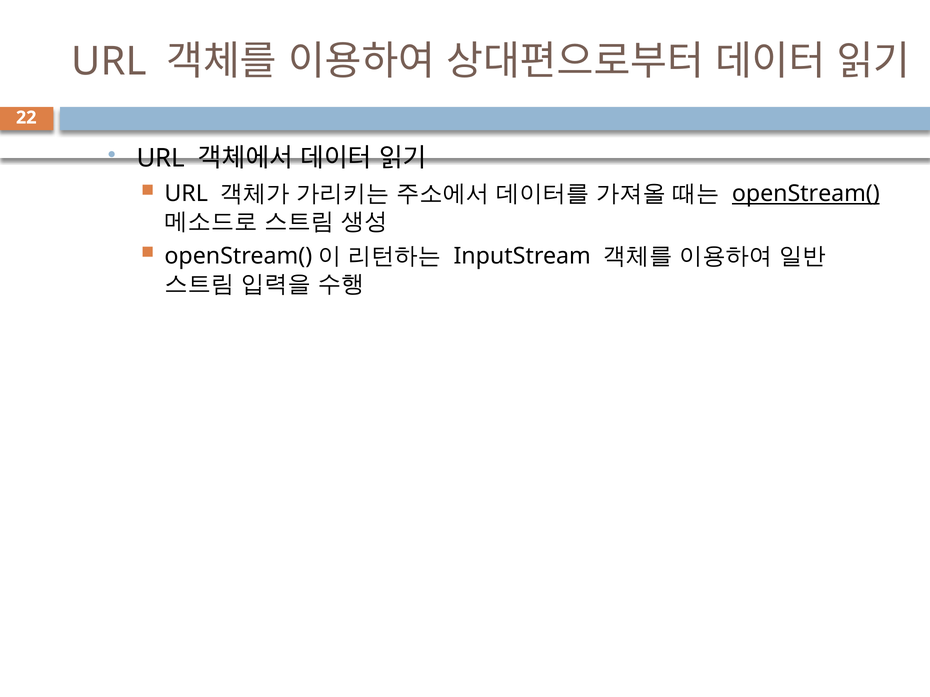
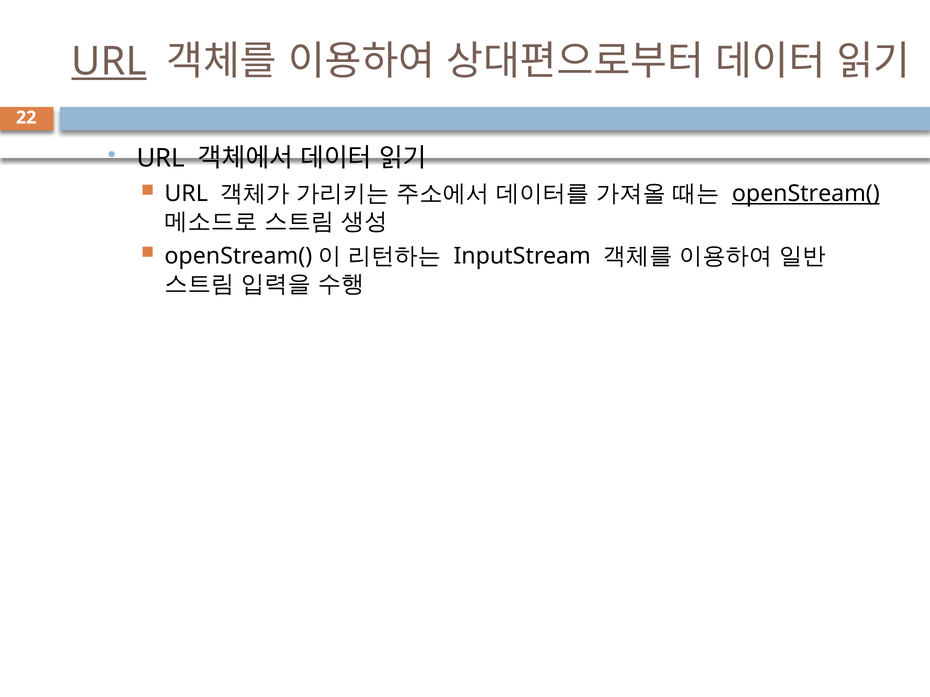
URL underline: none -> present (109, 62)
